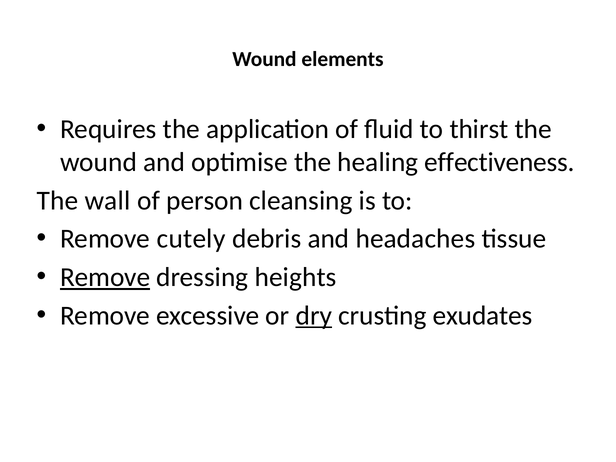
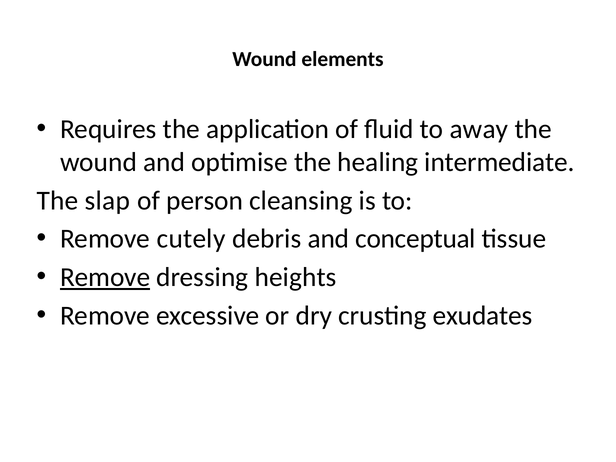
thirst: thirst -> away (479, 129)
effectiveness: effectiveness -> intermediate (500, 162)
wall: wall -> slap (108, 201)
headaches: headaches -> conceptual (416, 239)
dry underline: present -> none (314, 316)
